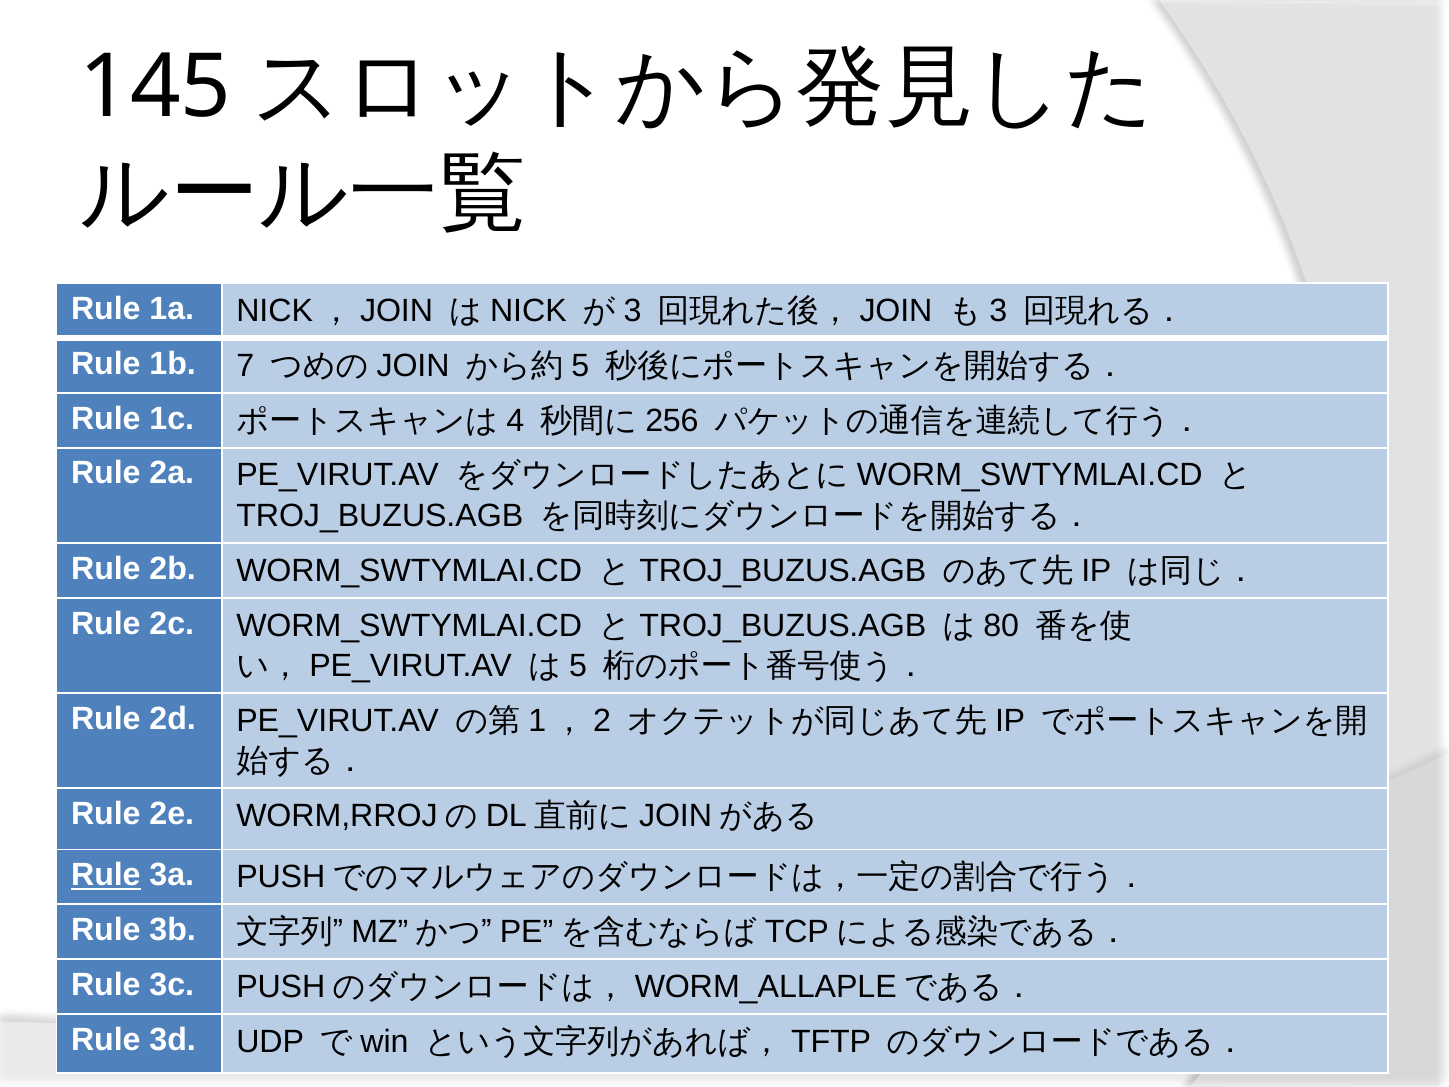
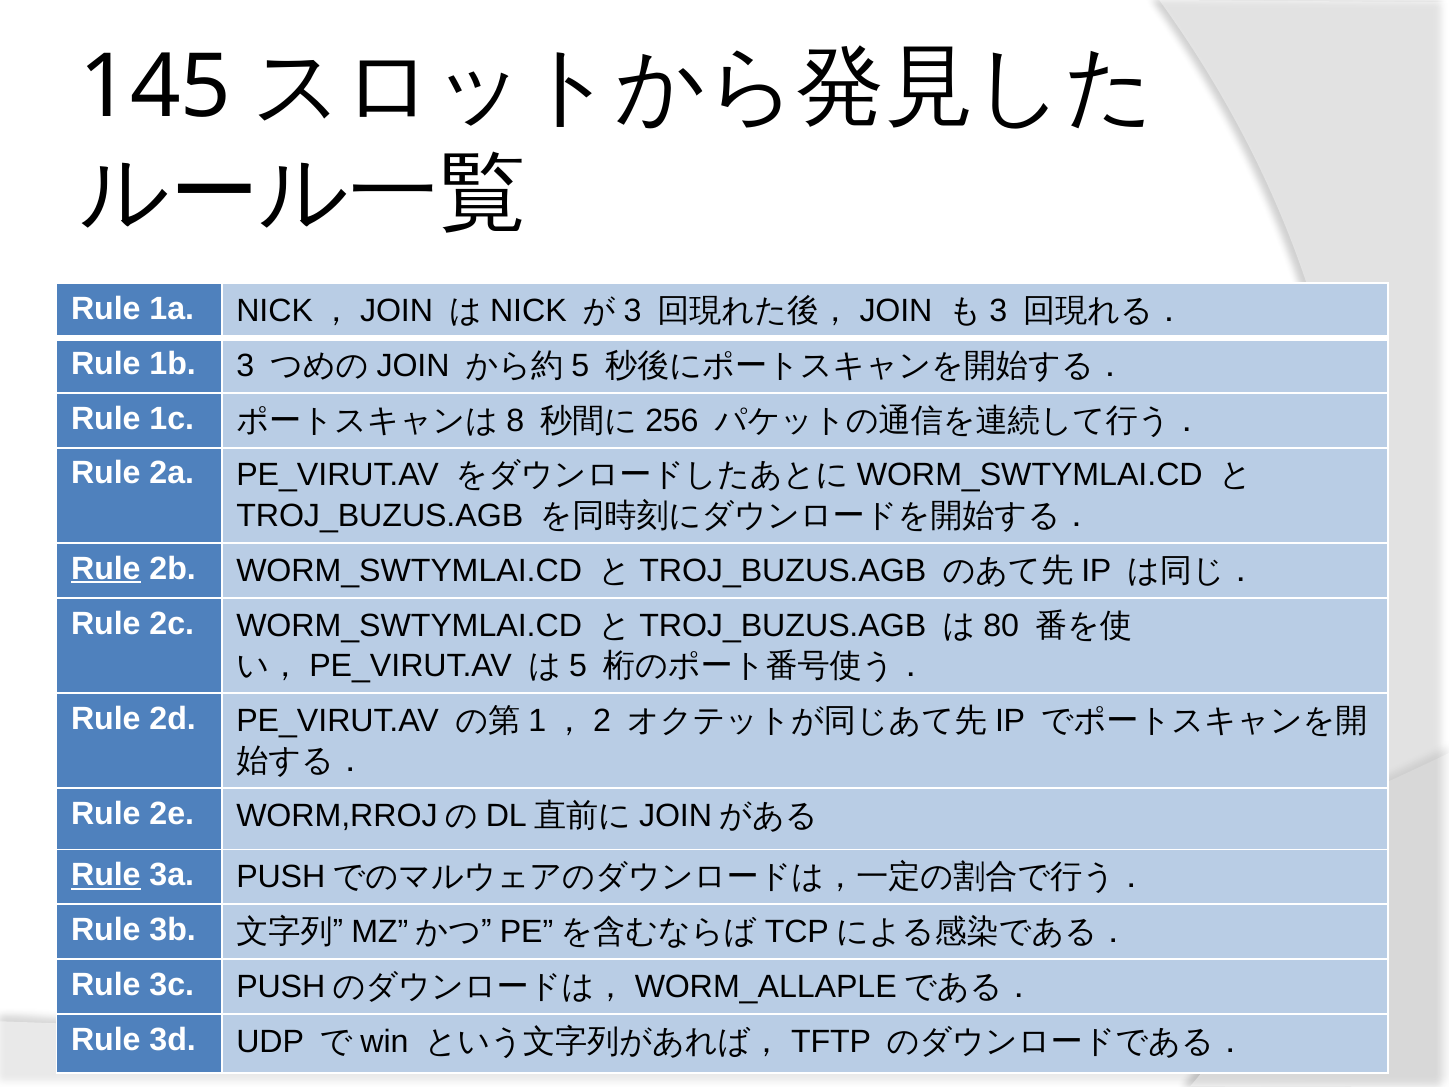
7: 7 -> 3 (245, 365)
4: 4 -> 8 (515, 420)
Rule underline: none -> present (106, 568)
